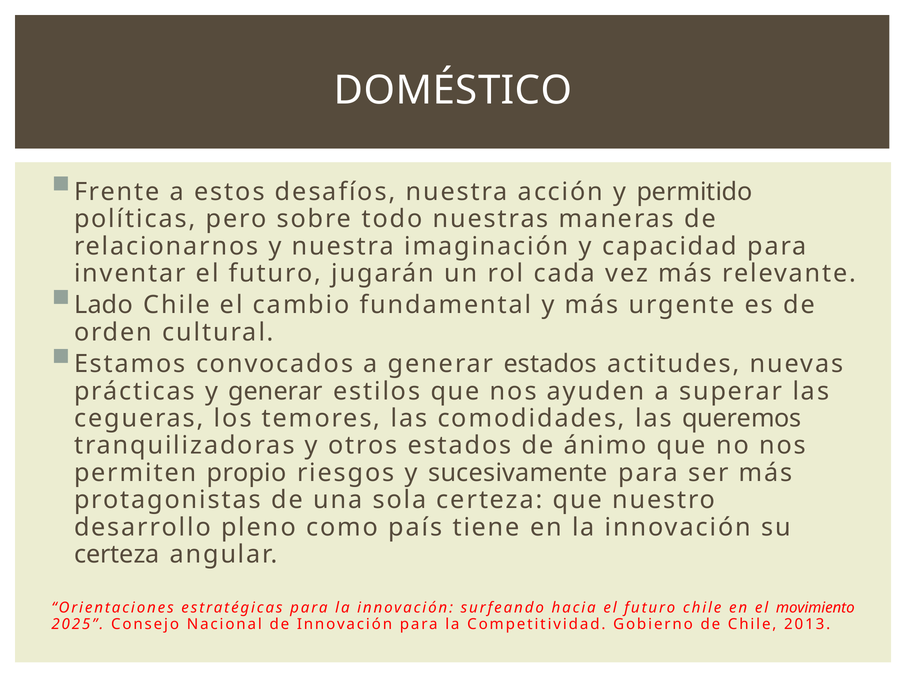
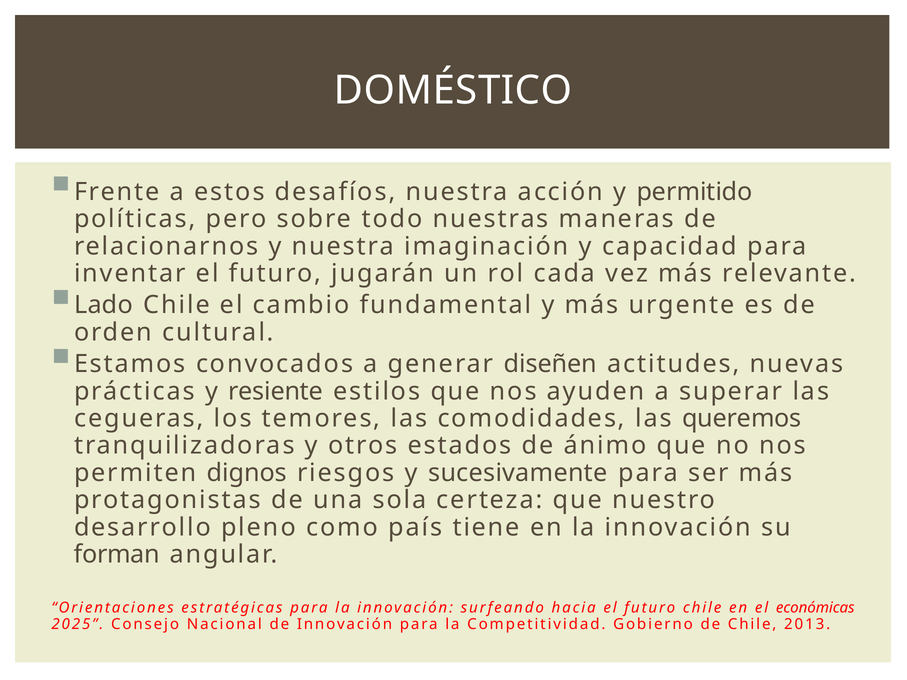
generar estados: estados -> diseñen (550, 364)
y generar: generar -> resiente (276, 391)
propio: propio -> dignos (247, 473)
certeza: certeza -> forman (117, 555)
movimiento: movimiento -> económicas (815, 608)
